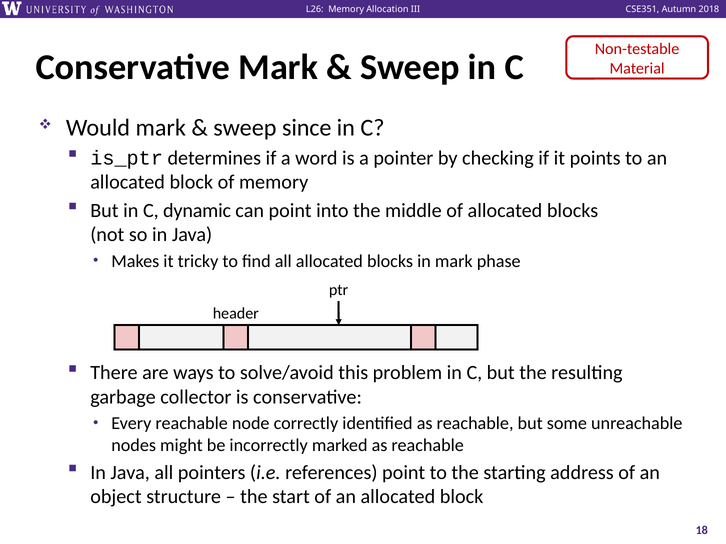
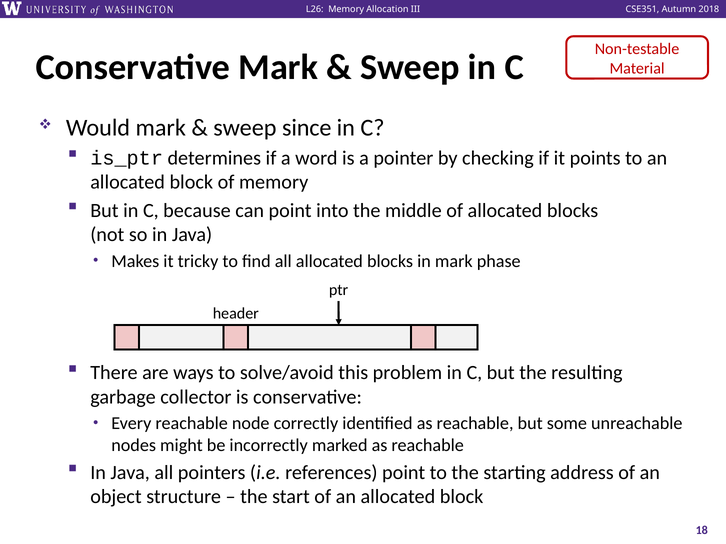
dynamic: dynamic -> because (197, 211)
